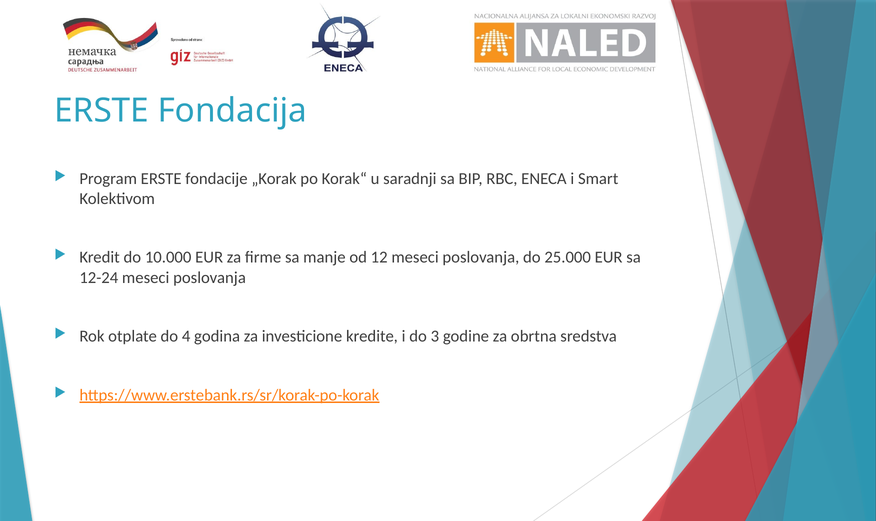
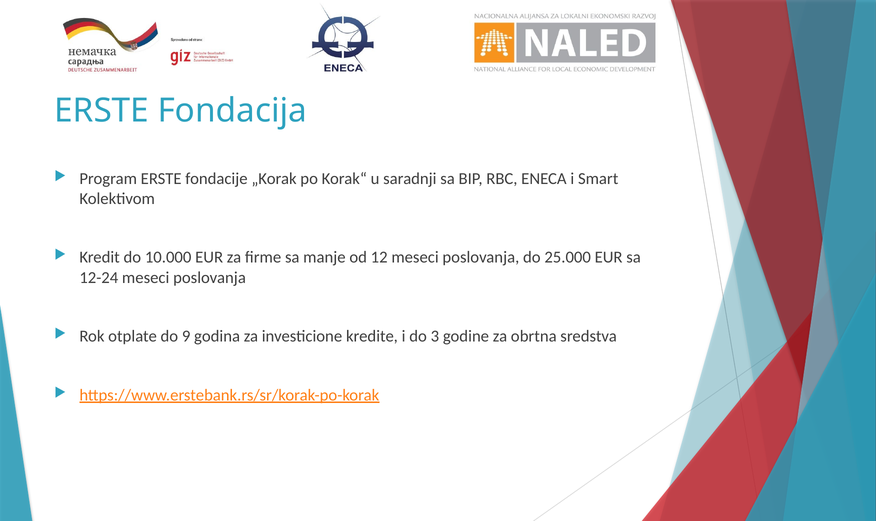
4: 4 -> 9 (186, 336)
